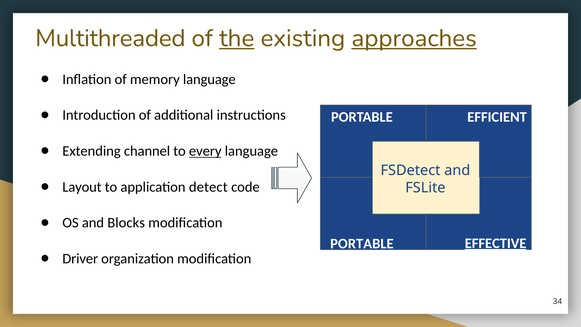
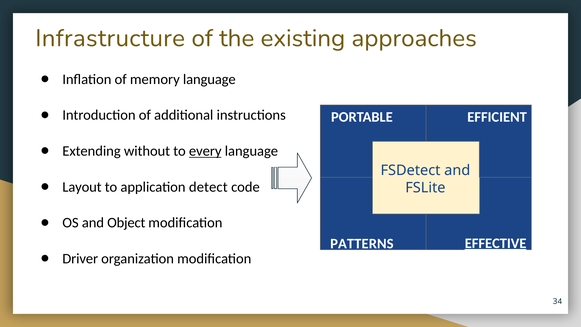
Multithreaded: Multithreaded -> Infrastructure (110, 38)
the underline: present -> none (237, 38)
approaches underline: present -> none (414, 38)
channel: channel -> without (147, 151)
Blocks: Blocks -> Object (126, 223)
PORTABLE: PORTABLE -> PATTERNS (362, 244)
